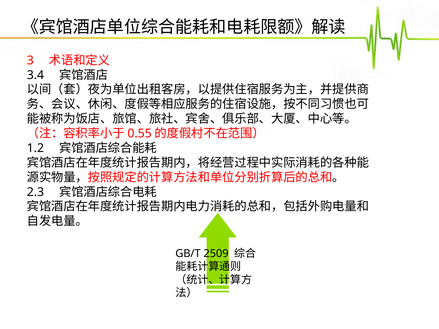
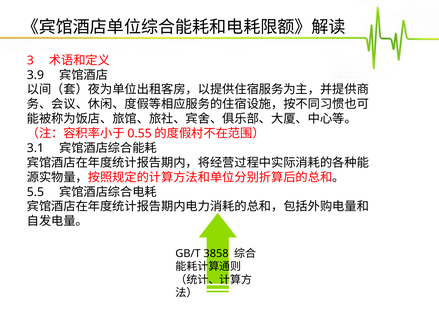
3.4: 3.4 -> 3.9 (35, 75)
1.2: 1.2 -> 3.1 (35, 148)
2.3: 2.3 -> 5.5 (35, 192)
2509: 2509 -> 3858 (216, 254)
